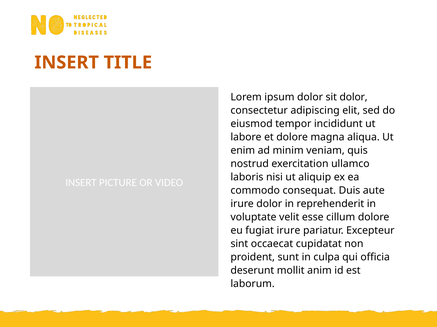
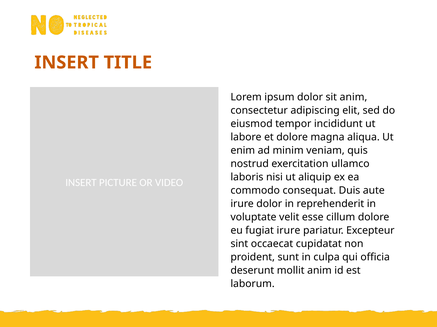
sit dolor: dolor -> anim (353, 97)
